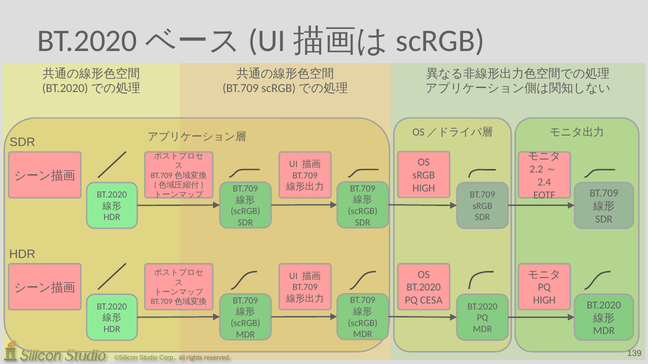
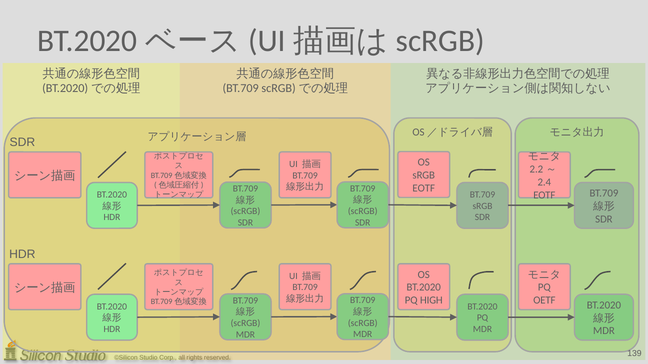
HIGH: HIGH -> EOTF (424, 188)
CESA: CESA -> HIGH (431, 301)
HIGH: HIGH -> OETF (544, 301)
